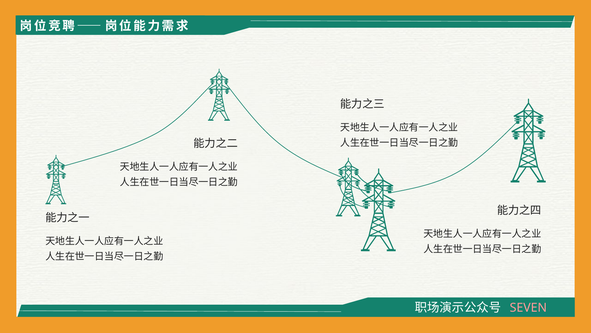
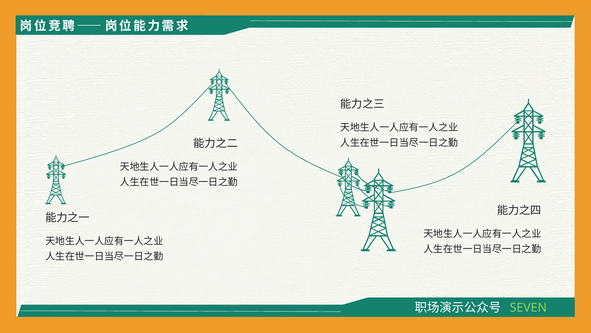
SEVEN colour: pink -> light green (528, 307)
